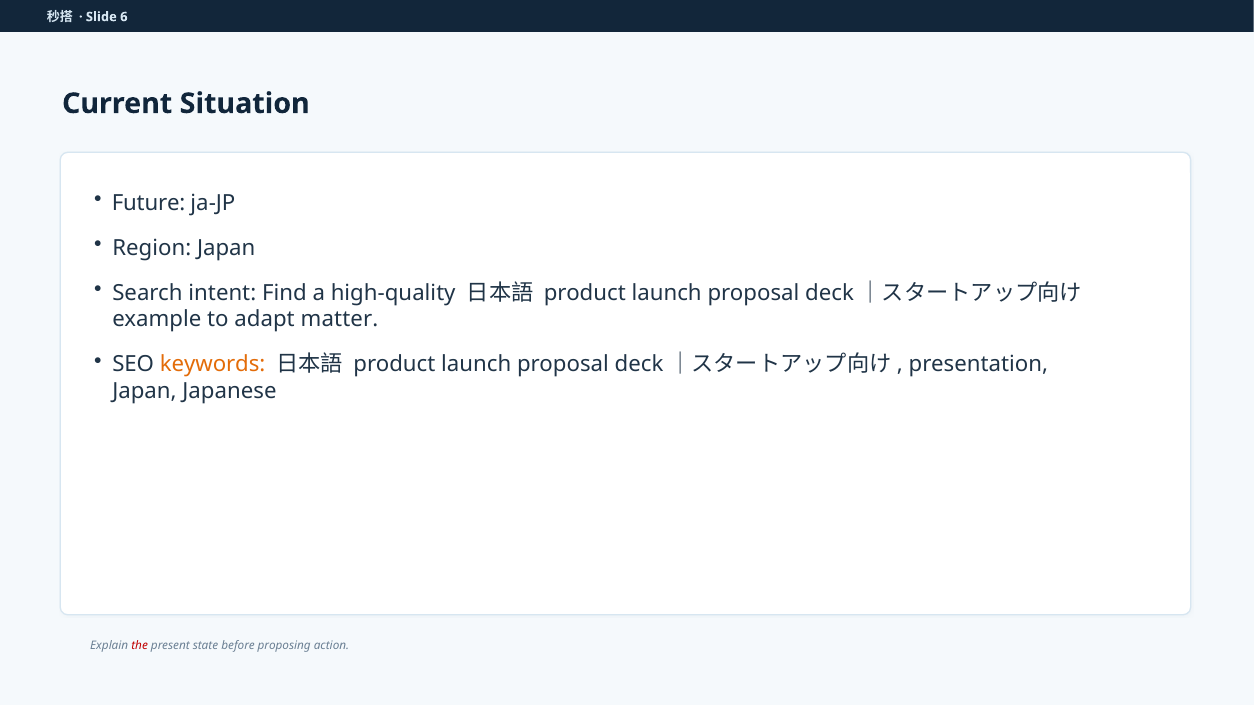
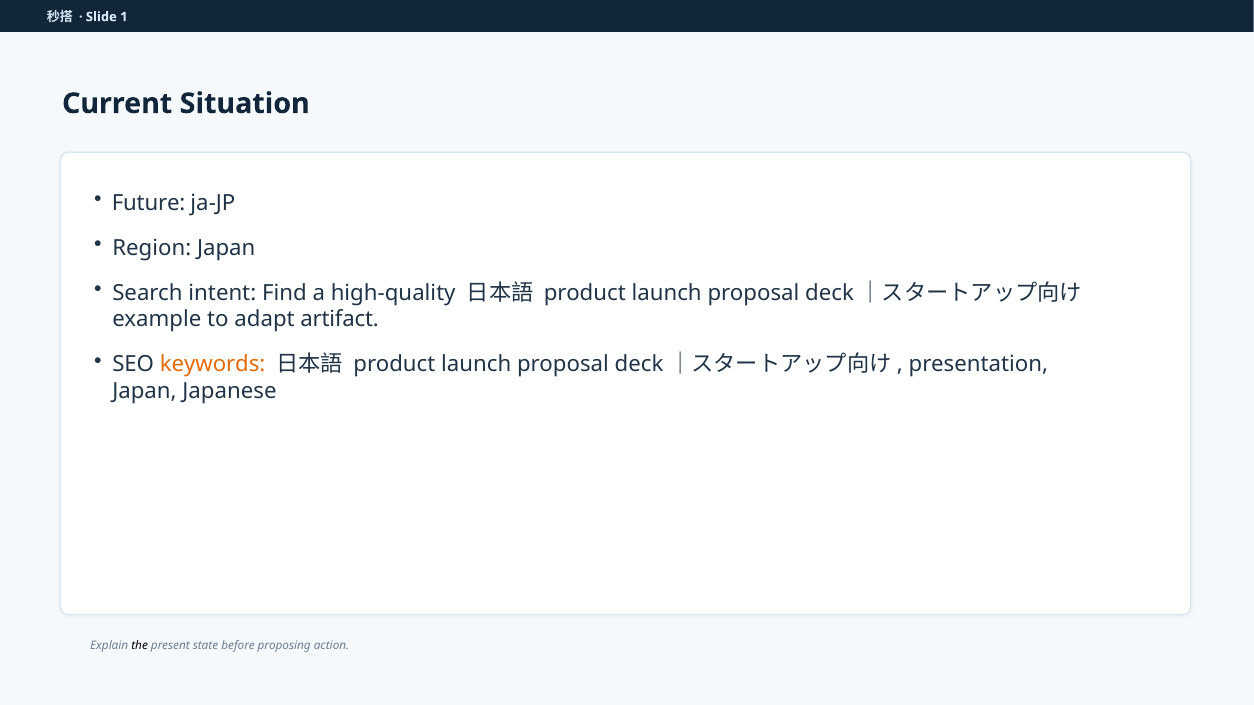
6: 6 -> 1 (124, 17)
matter: matter -> artifact (340, 320)
the colour: red -> black (140, 646)
